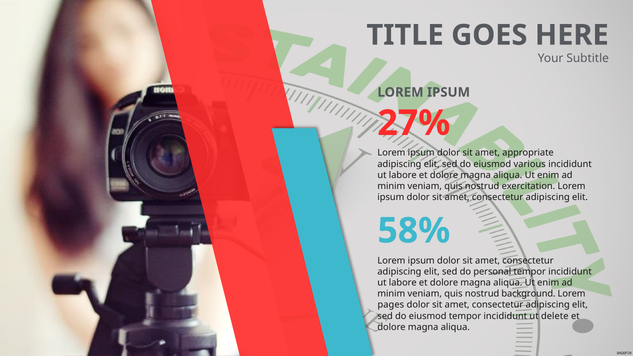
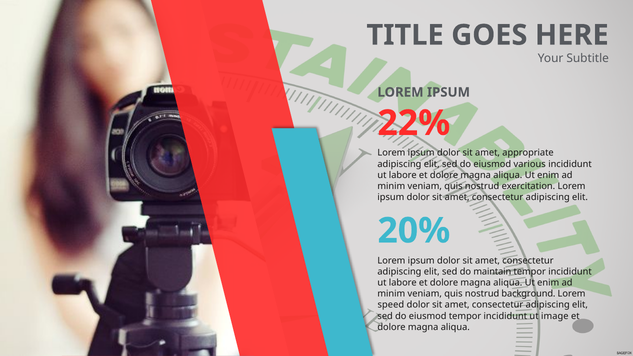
27%: 27% -> 22% (414, 123)
58%: 58% -> 20% (414, 231)
personal: personal -> maintain (492, 272)
pages: pages -> speed (391, 305)
delete: delete -> image (555, 316)
